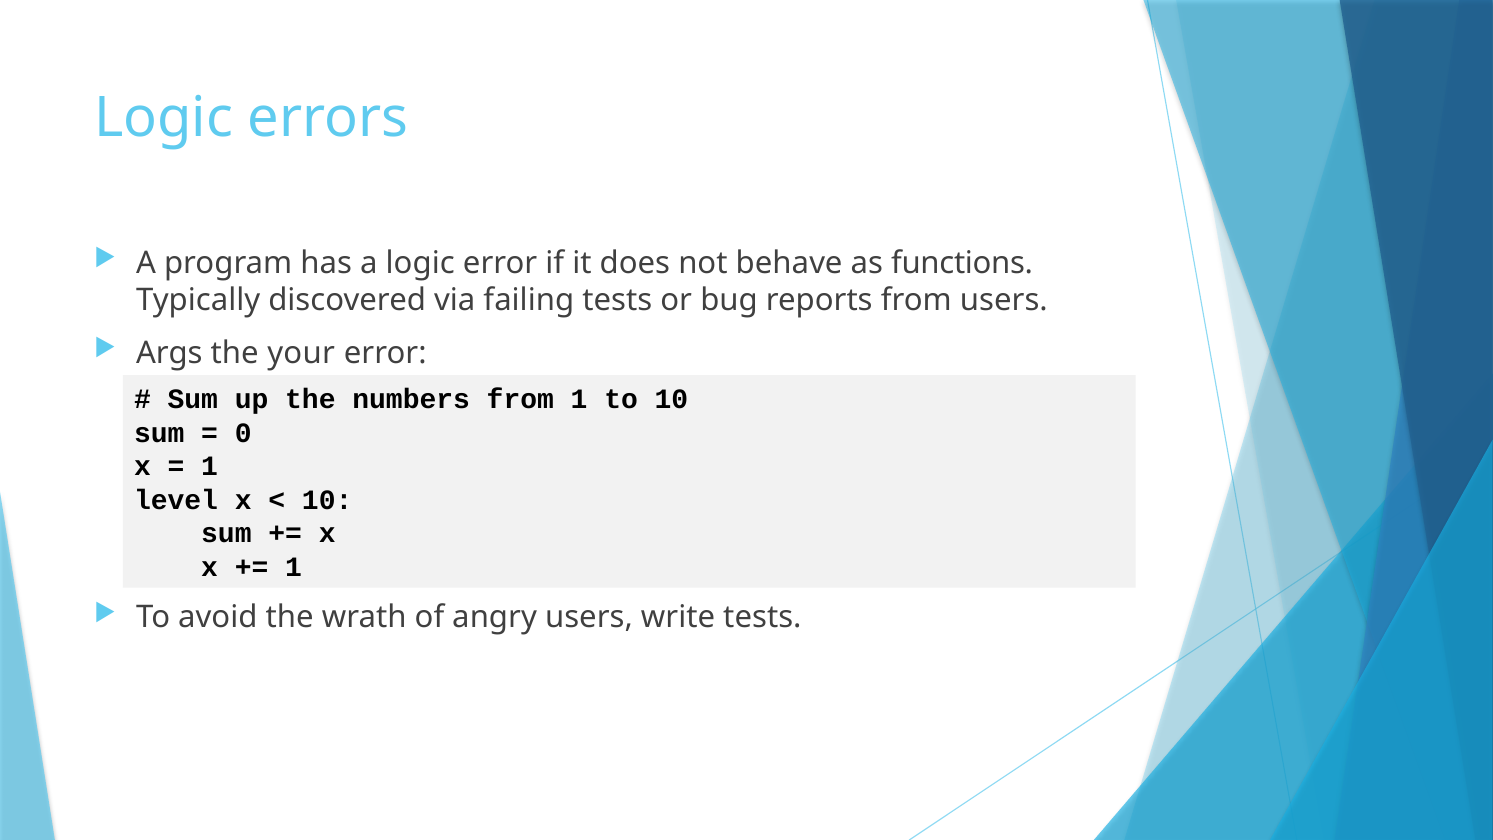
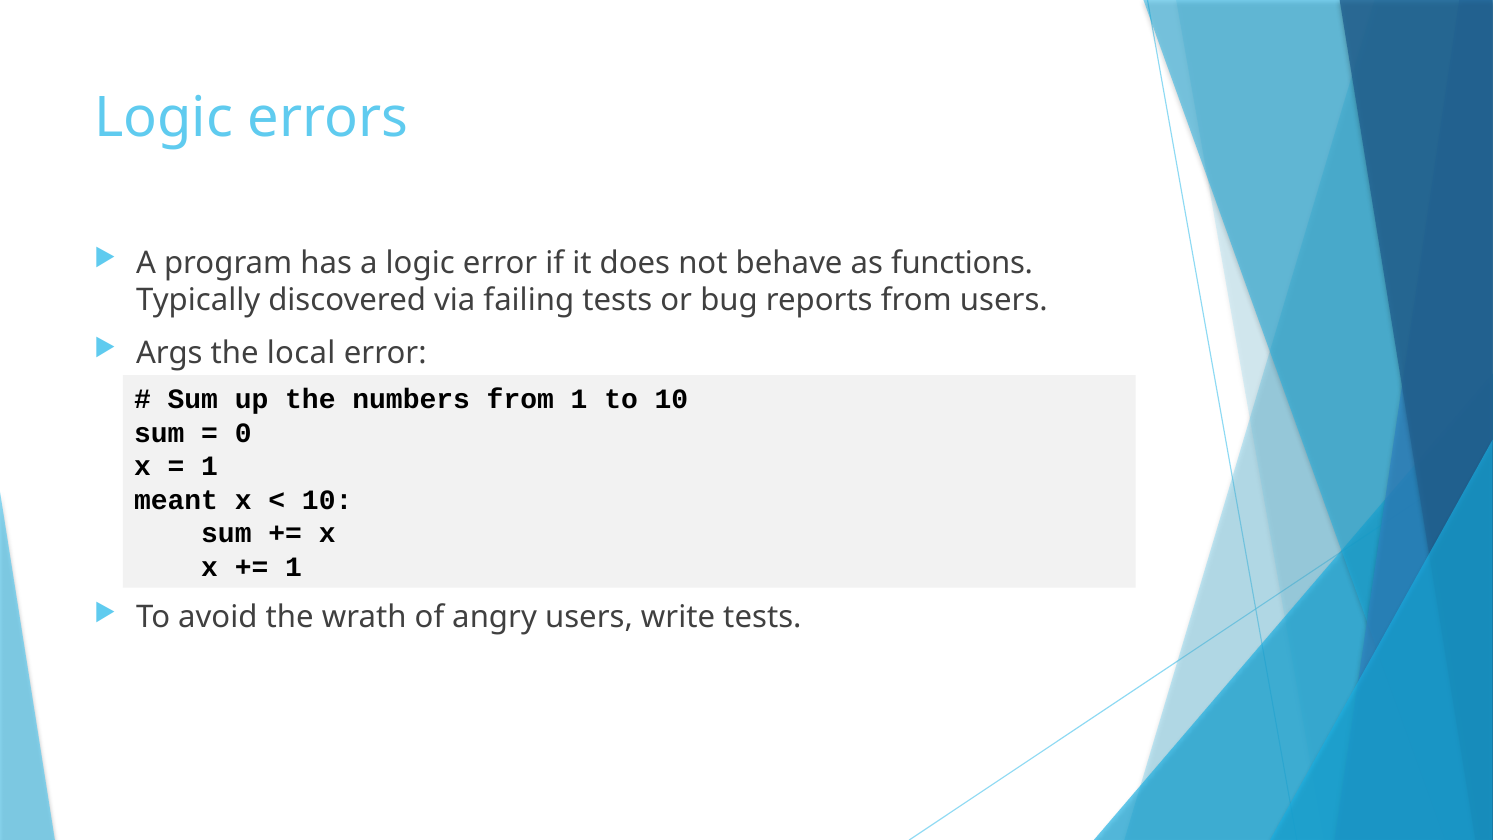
your: your -> local (301, 353)
level: level -> meant (176, 500)
